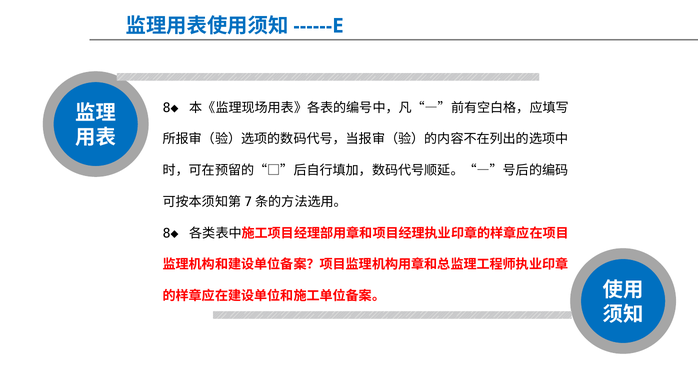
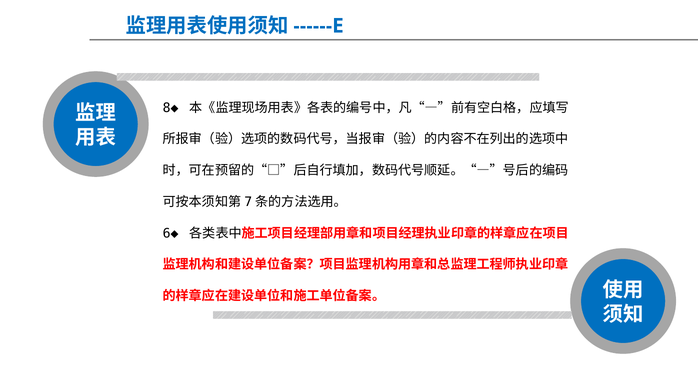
8◆: 8◆ -> 6◆ (171, 234)
